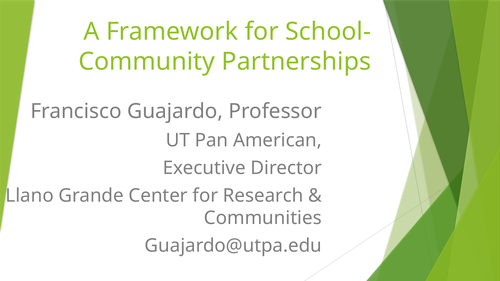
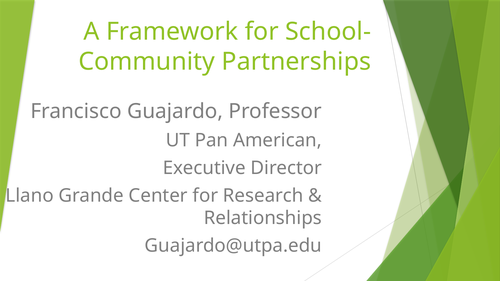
Communities: Communities -> Relationships (263, 218)
